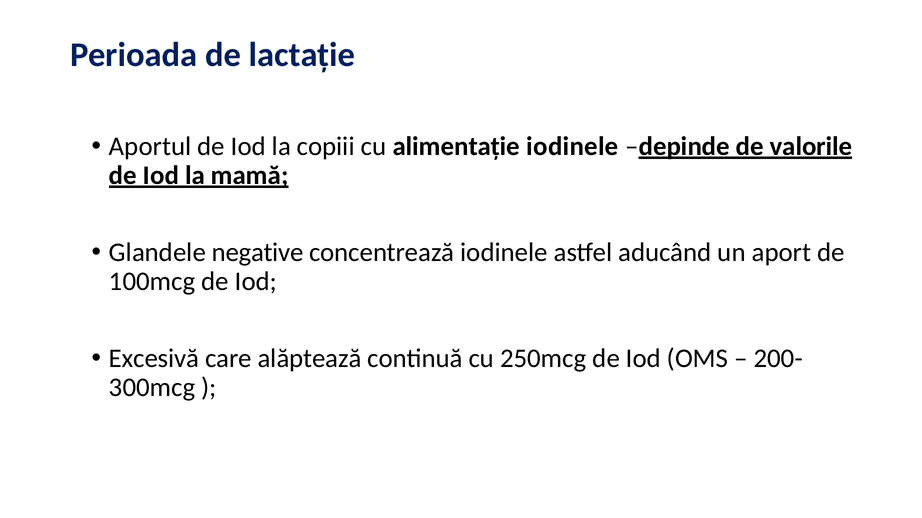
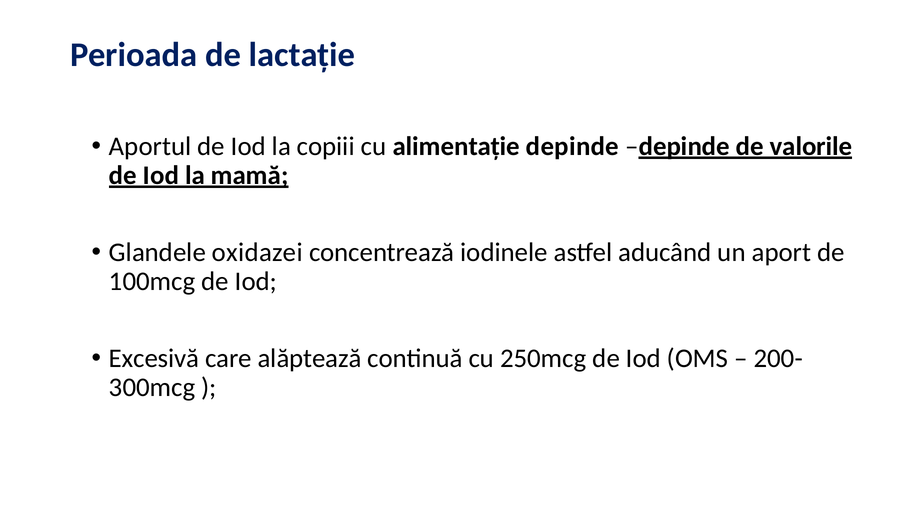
alimentație iodinele: iodinele -> depinde (572, 146)
negative: negative -> oxidazei (257, 253)
